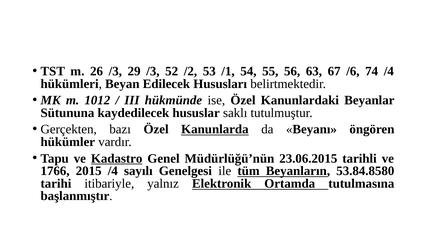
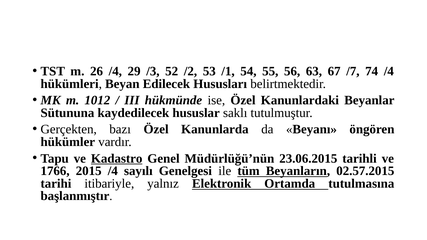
26 /3: /3 -> /4 (115, 71)
/6: /6 -> /7 (353, 71)
Kanunlarda underline: present -> none (215, 129)
53.84.8580: 53.84.8580 -> 02.57.2015 (365, 171)
